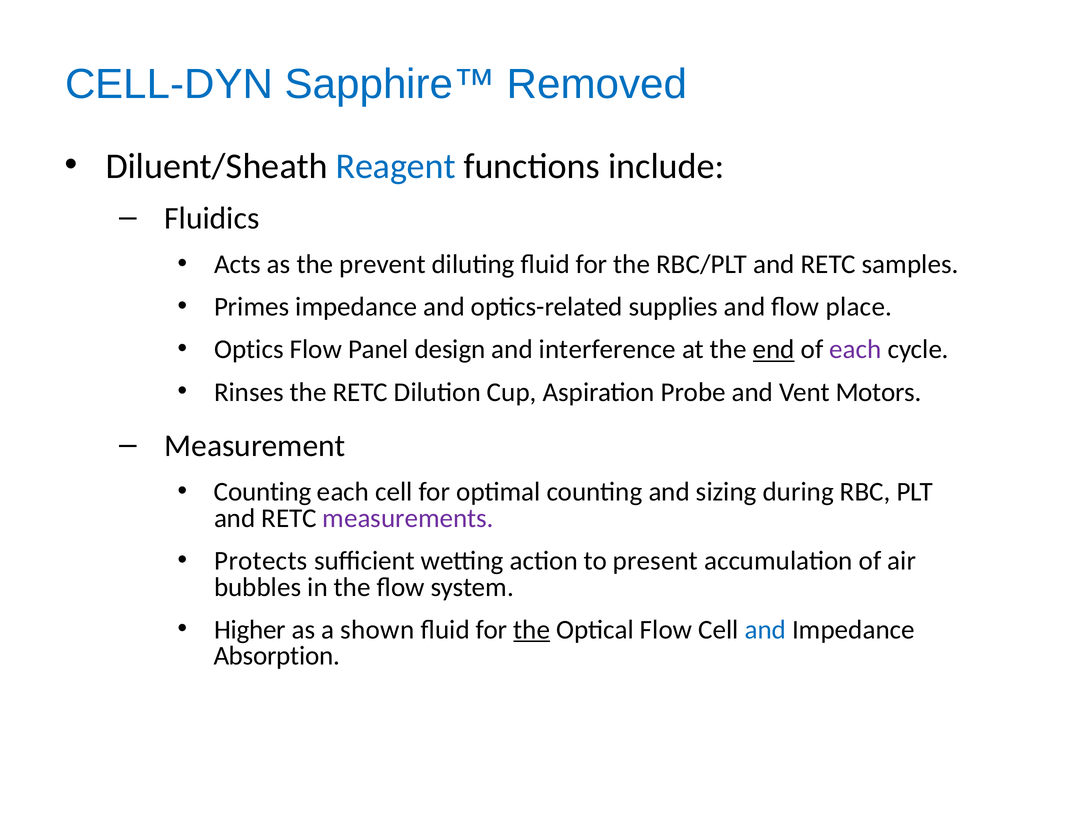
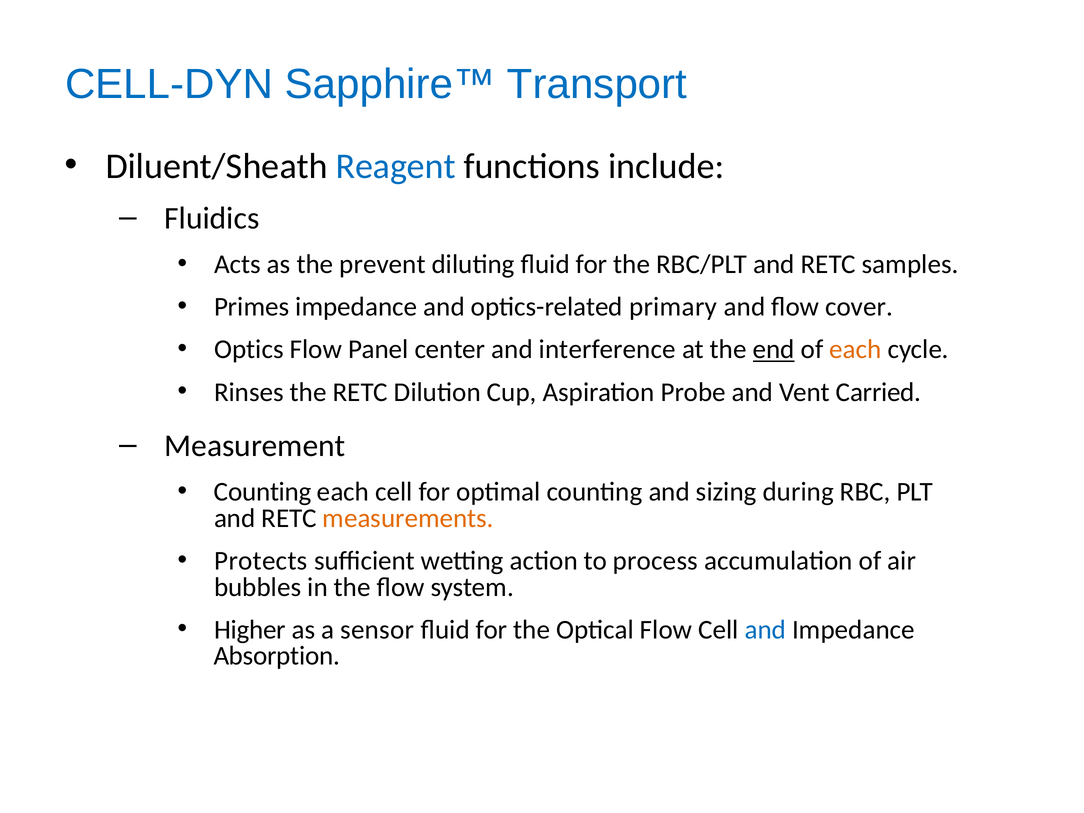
Removed: Removed -> Transport (597, 84)
supplies: supplies -> primary (673, 307)
place: place -> cover (859, 307)
design: design -> center (450, 350)
each colour: purple -> orange (855, 350)
Motors: Motors -> Carried (879, 392)
measurements colour: purple -> orange (408, 518)
present: present -> process (655, 561)
shown: shown -> sensor (377, 630)
the underline: present -> none (532, 630)
